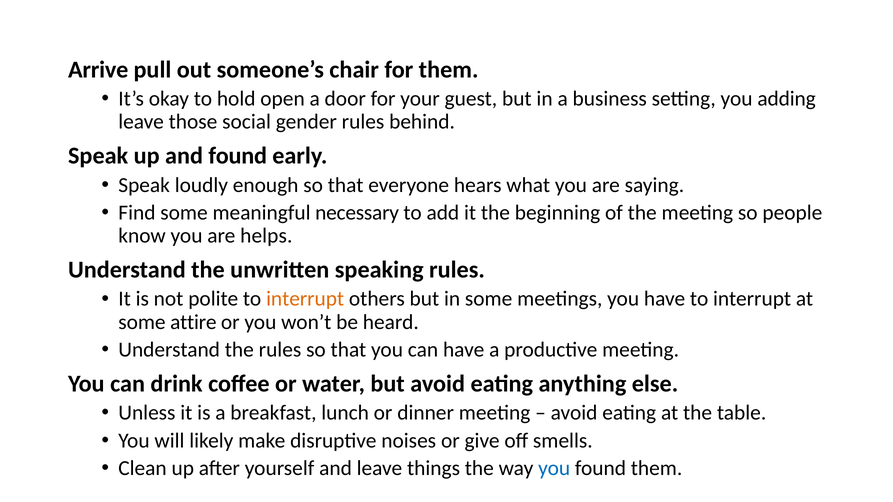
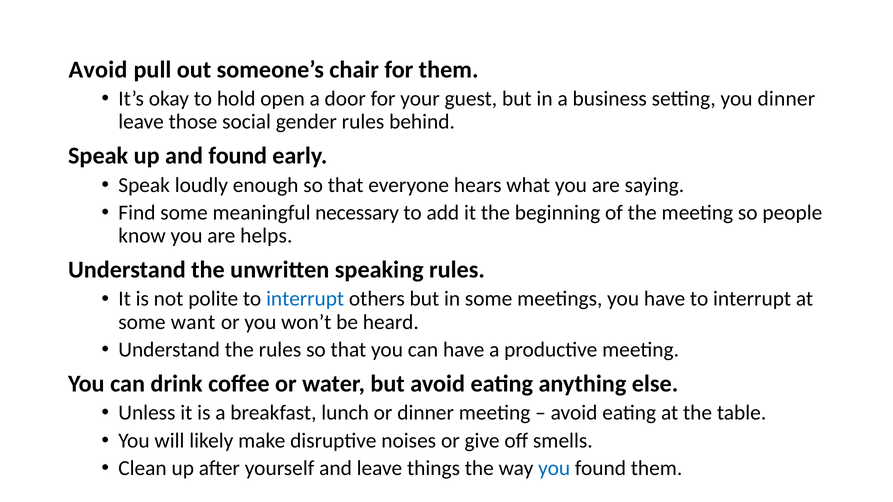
Arrive: Arrive -> Avoid (98, 70)
you adding: adding -> dinner (786, 99)
interrupt colour: orange -> blue (305, 299)
attire: attire -> want (193, 322)
